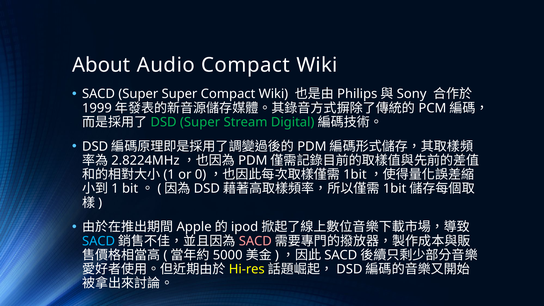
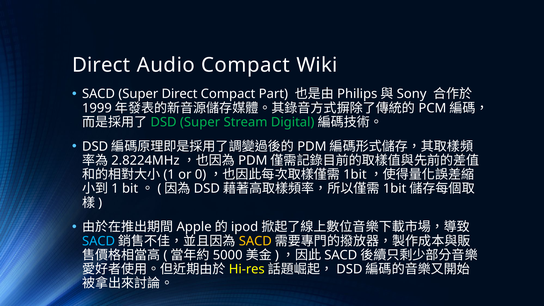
About: About -> Direct (101, 65)
Super Super: Super -> Direct (180, 94)
Wiki: Wiki -> Part (273, 94)
SACD colour: pink -> yellow (255, 241)
